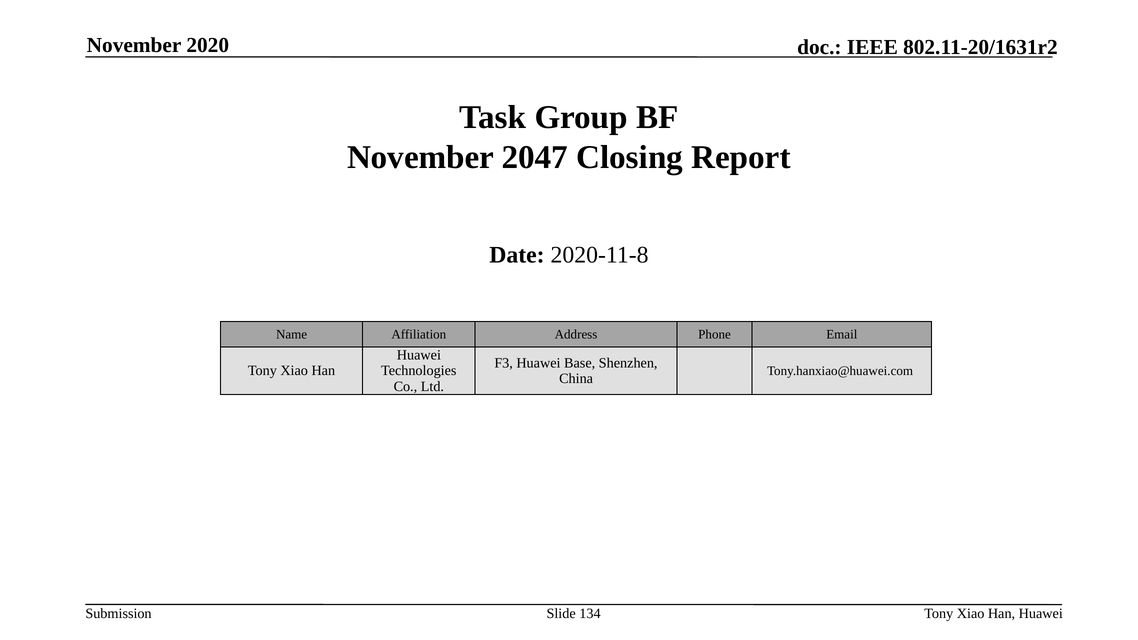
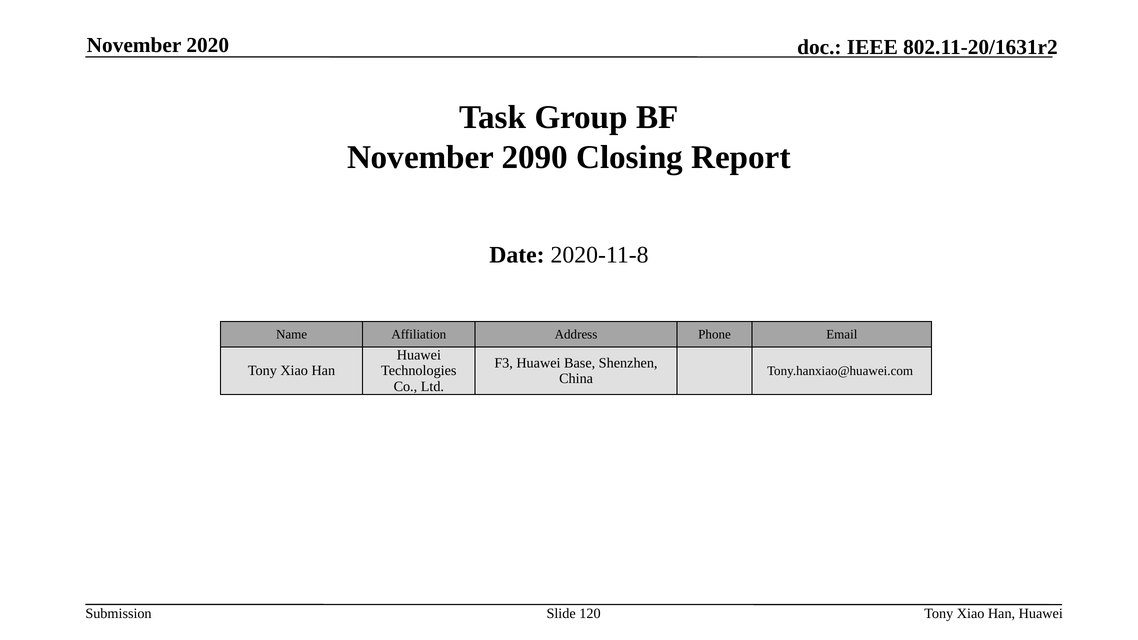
2047: 2047 -> 2090 (535, 157)
134: 134 -> 120 (590, 614)
